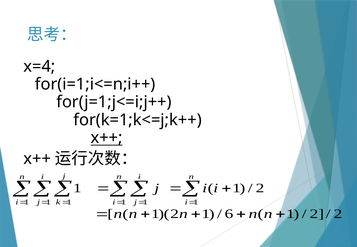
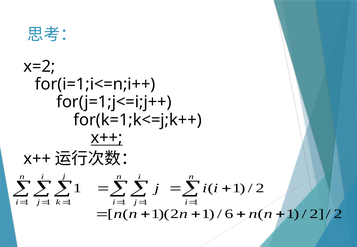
x=4: x=4 -> x=2 (39, 67)
